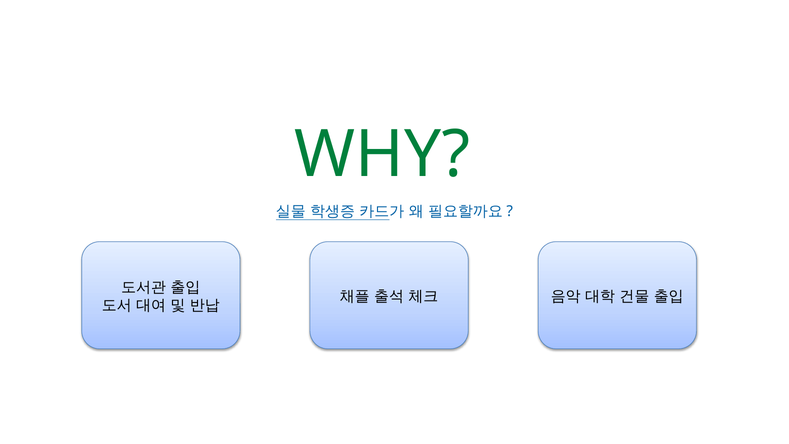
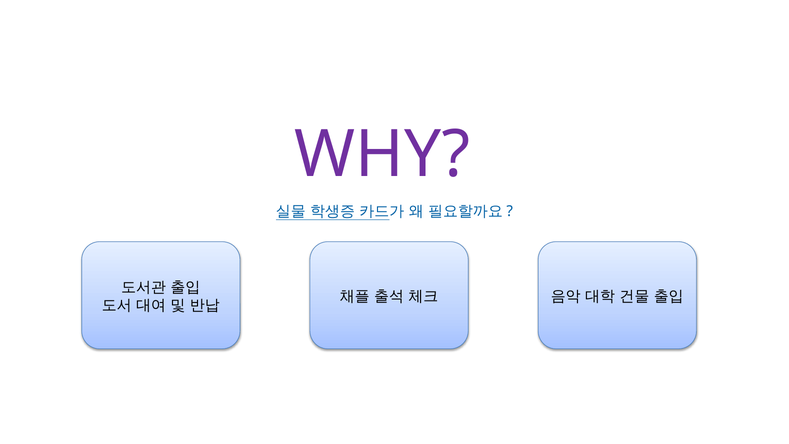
WHY colour: green -> purple (382, 154)
